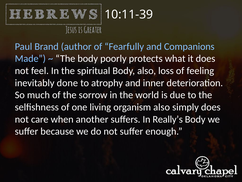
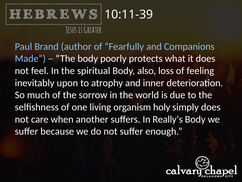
done: done -> upon (67, 83)
organism also: also -> holy (162, 107)
